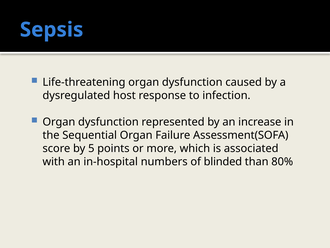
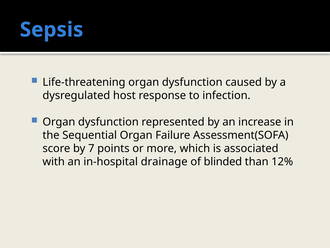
5: 5 -> 7 (91, 148)
numbers: numbers -> drainage (164, 161)
80%: 80% -> 12% (282, 161)
